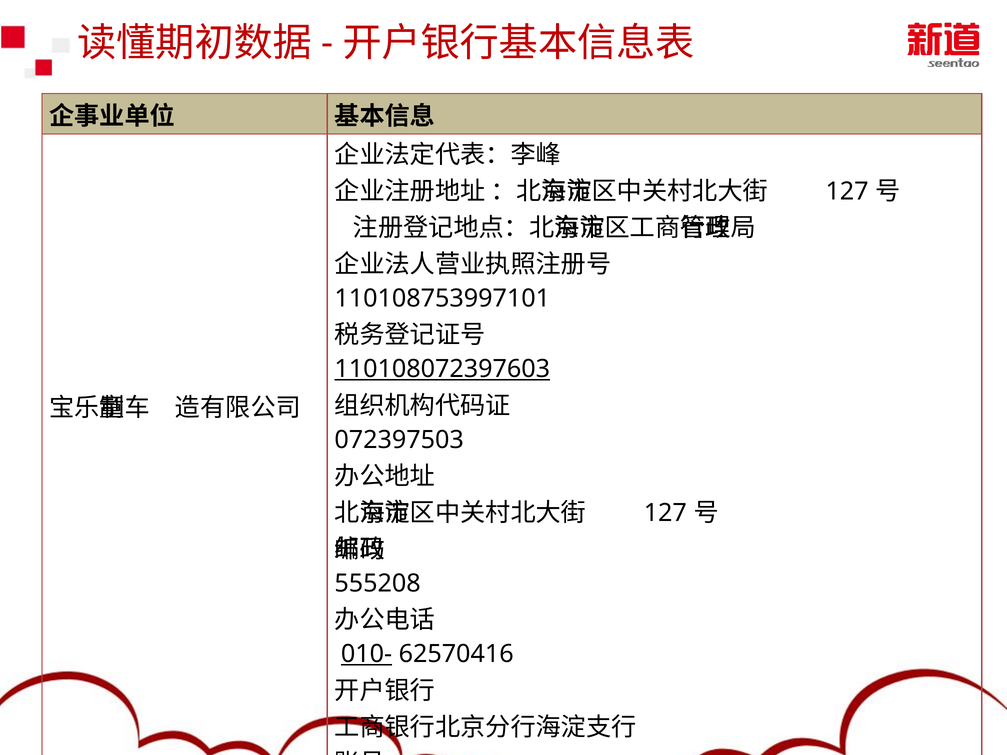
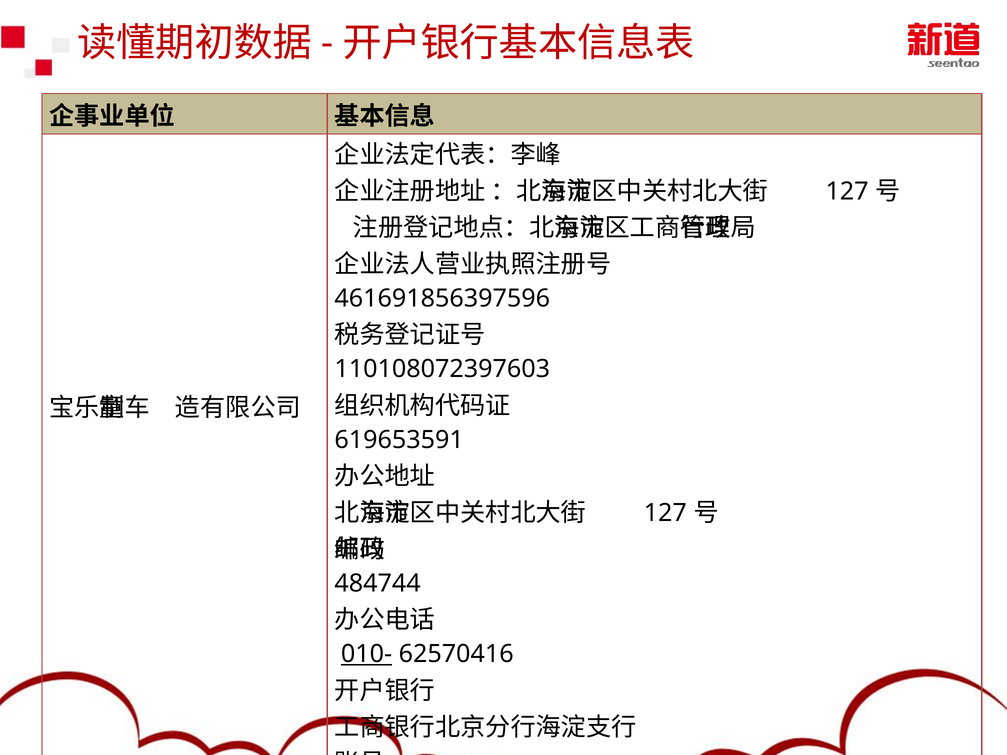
110108753997101: 110108753997101 -> 461691856397596 (442, 299)
110108072397603 underline: present -> none (442, 369)
072397503: 072397503 -> 619653591 (399, 440)
555208: 555208 -> 484744 (378, 584)
